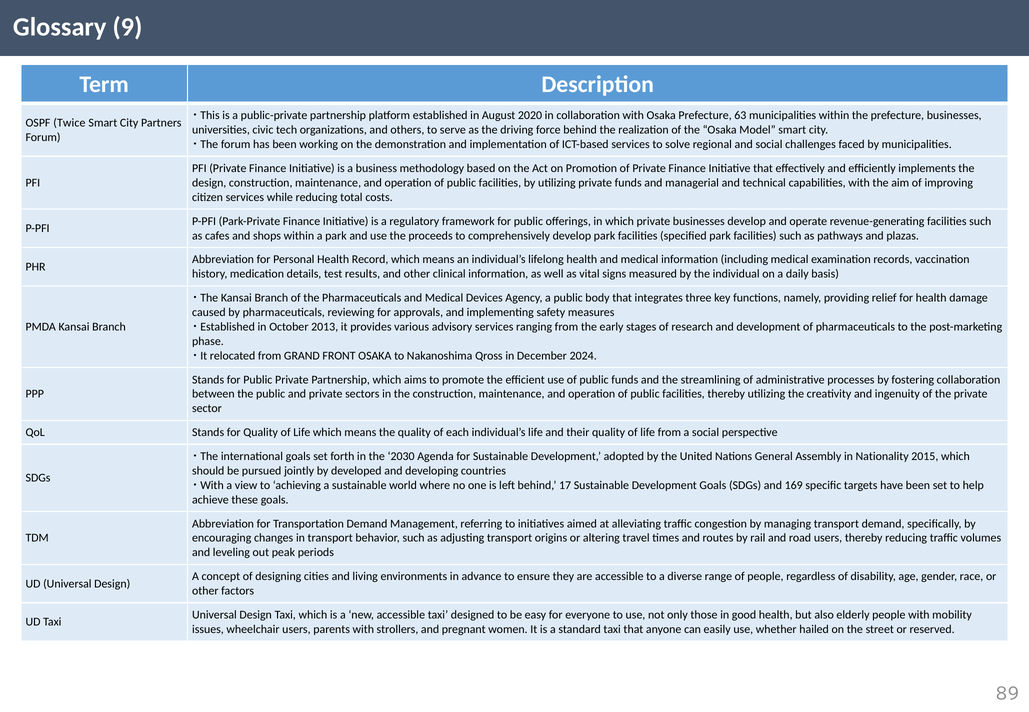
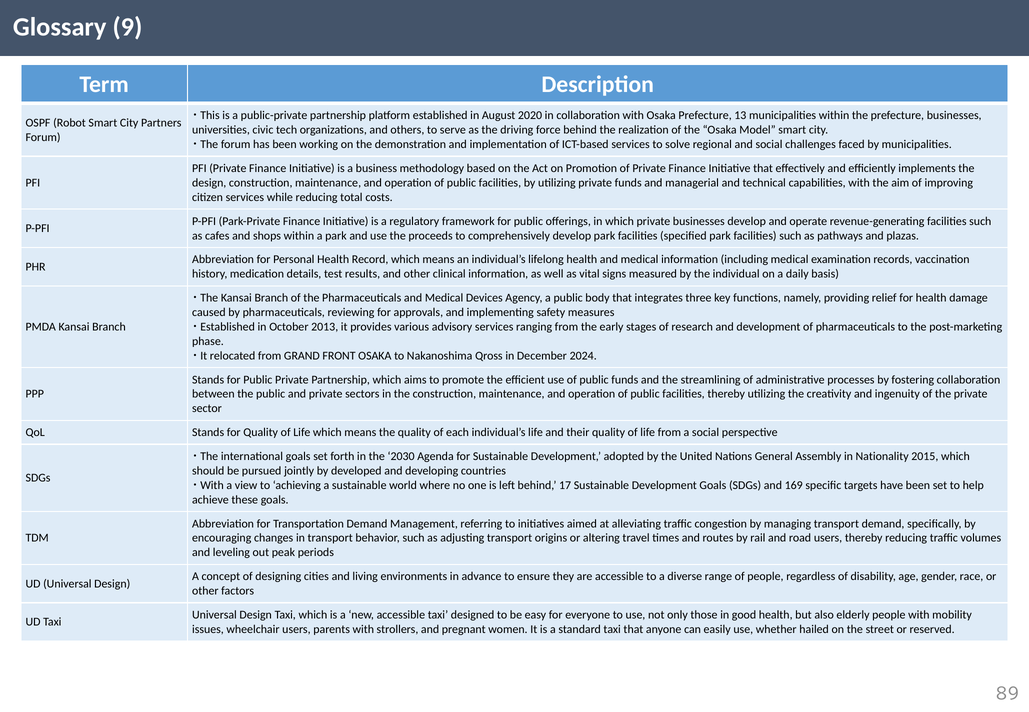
63: 63 -> 13 (740, 116)
Twice: Twice -> Robot (69, 123)
